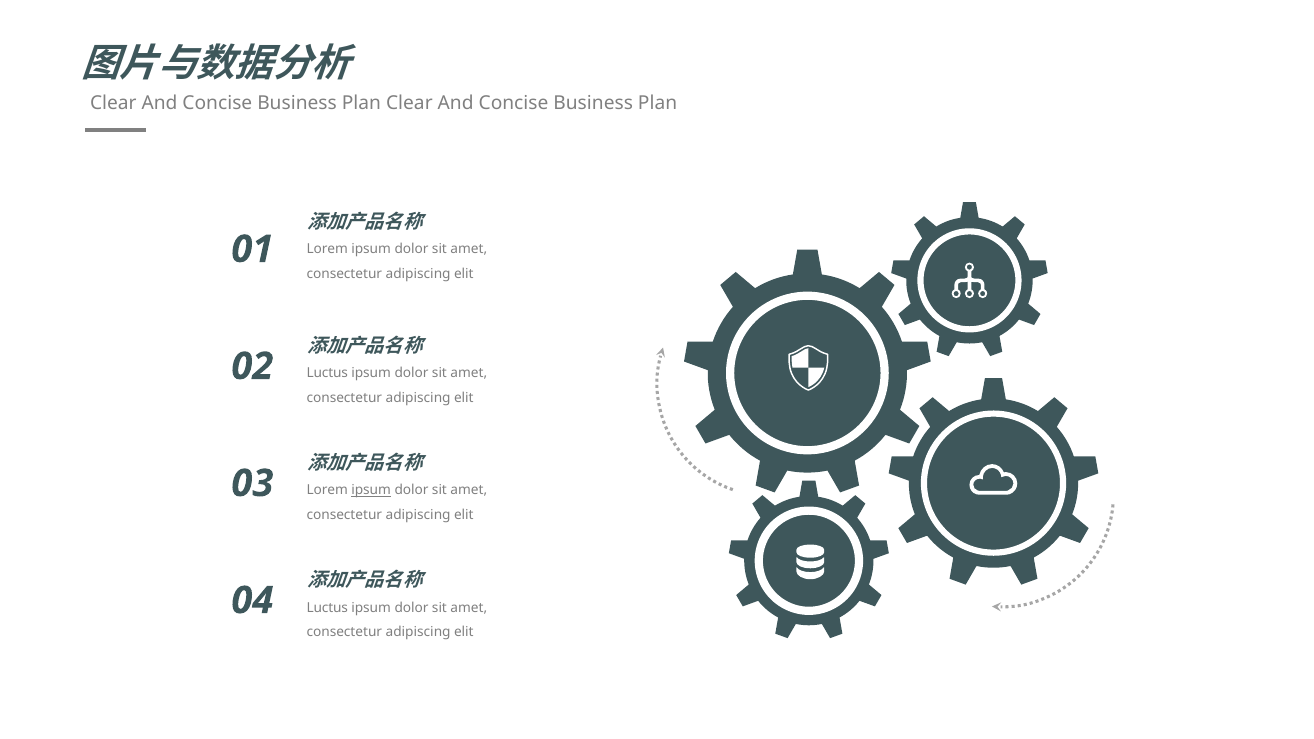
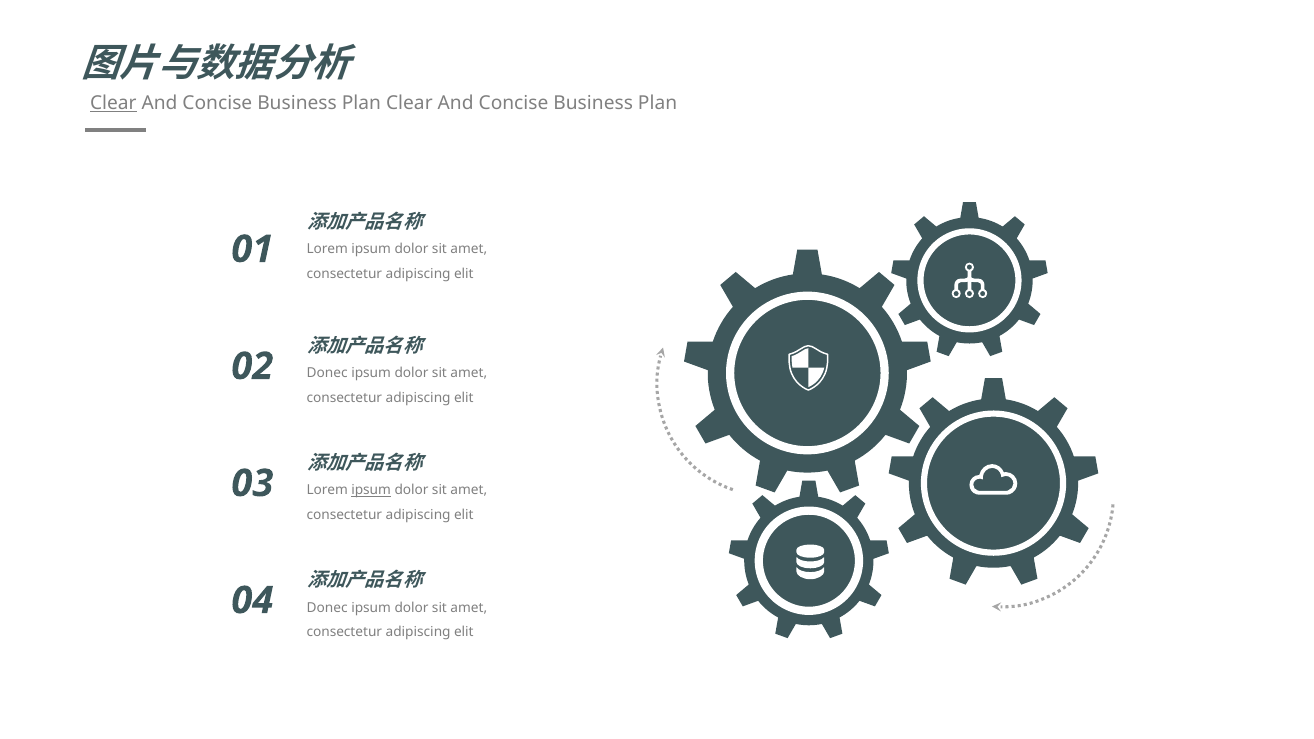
Clear underline: none -> present (113, 104)
Luctus: Luctus -> Donec (327, 373)
Luctus: Luctus -> Donec (327, 608)
